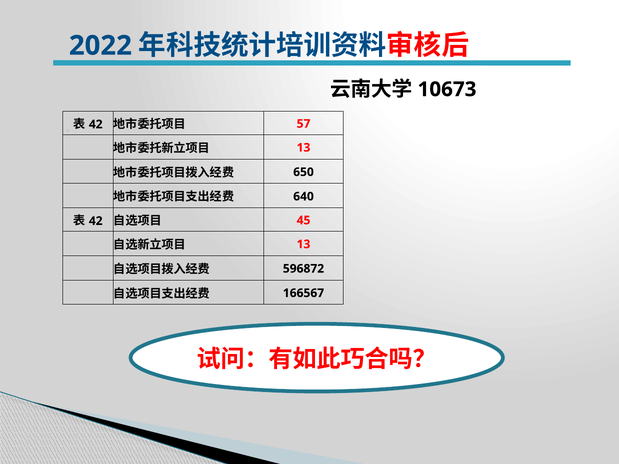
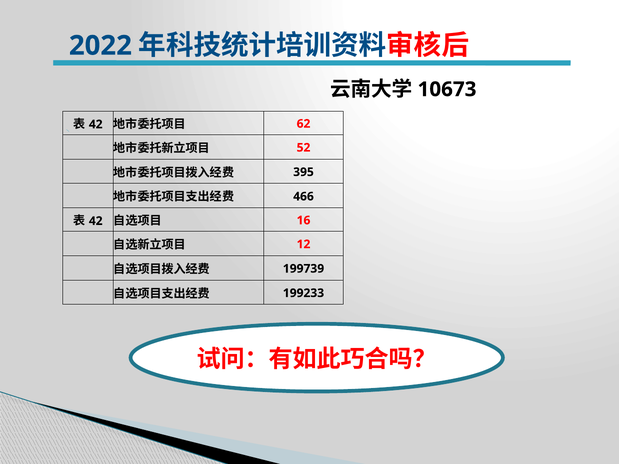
57: 57 -> 62 (304, 124)
13: 13 -> 52 (304, 148)
650: 650 -> 395 (304, 172)
640: 640 -> 466 (304, 197)
45: 45 -> 16 (304, 220)
13: 13 -> 12 (304, 244)
596872: 596872 -> 199739 (303, 269)
166567: 166567 -> 199233 (303, 293)
